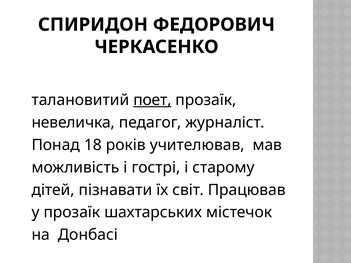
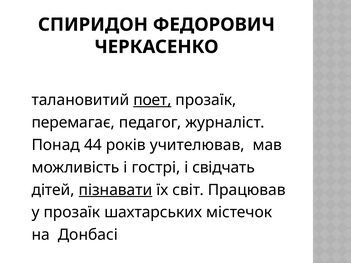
невеличка: невеличка -> перемагає (73, 123)
18: 18 -> 44 (93, 145)
старому: старому -> свідчать (224, 168)
пізнавати underline: none -> present (115, 190)
